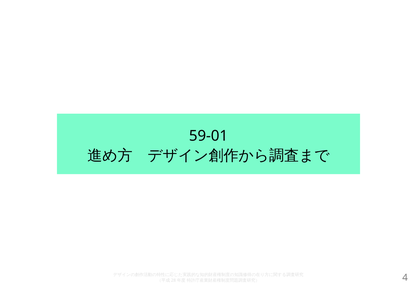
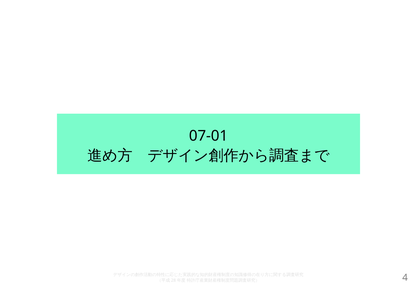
59-01: 59-01 -> 07-01 (208, 136)
